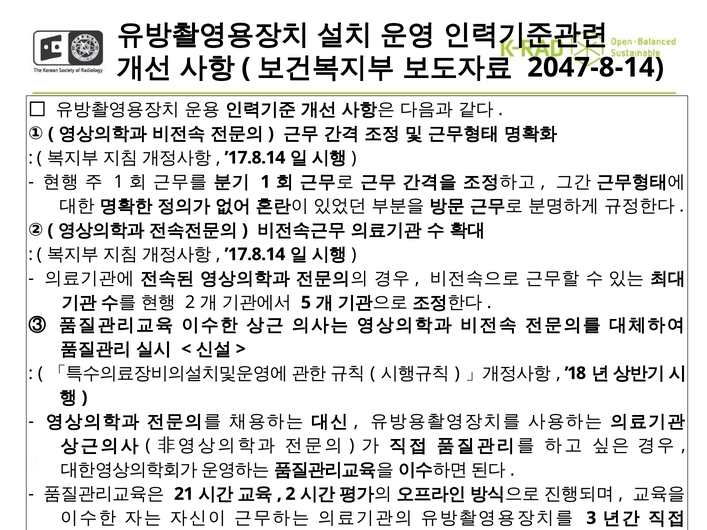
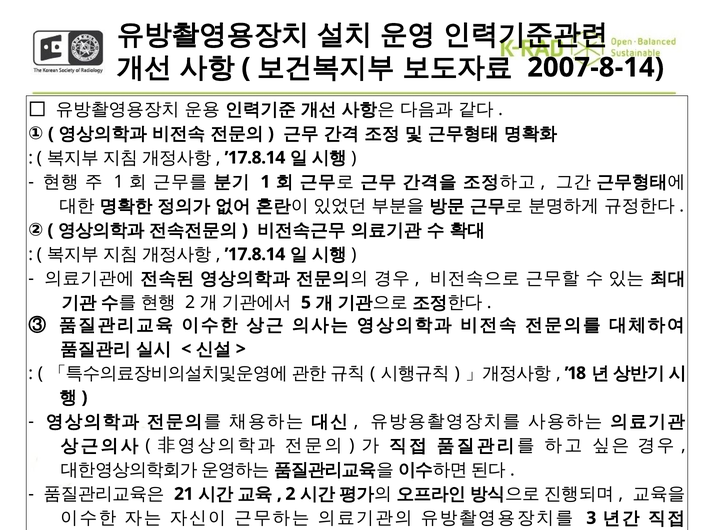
2047-8-14: 2047-8-14 -> 2007-8-14 (596, 67)
